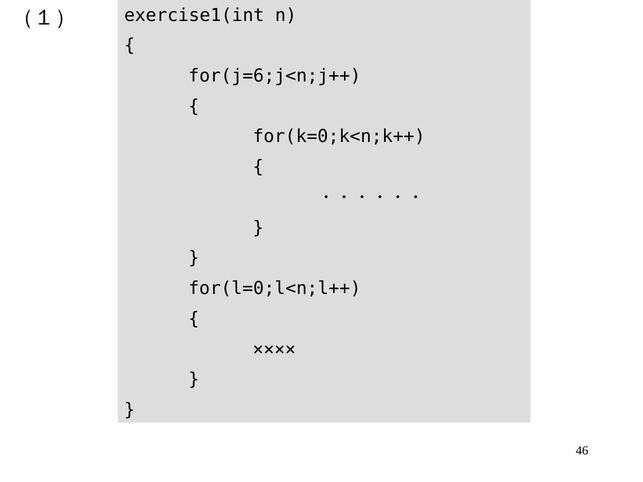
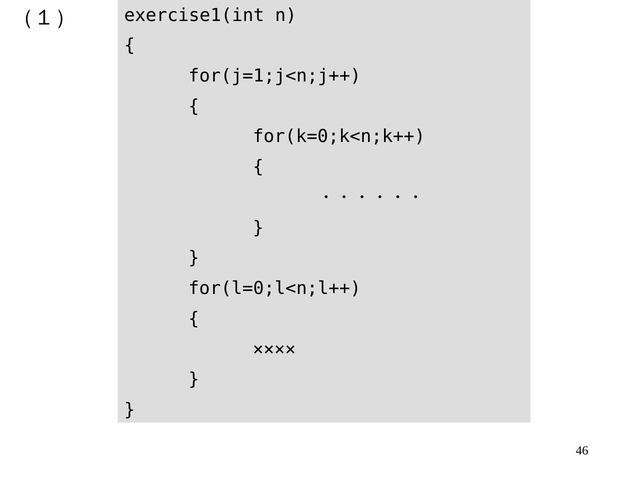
for(j=6;j<n;j++: for(j=6;j<n;j++ -> for(j=1;j<n;j++ (275, 76)
